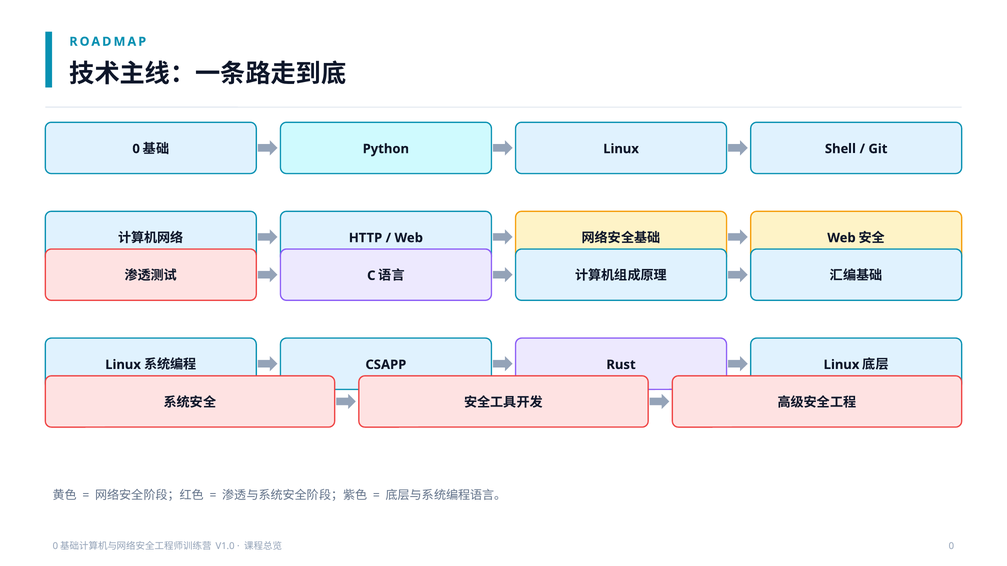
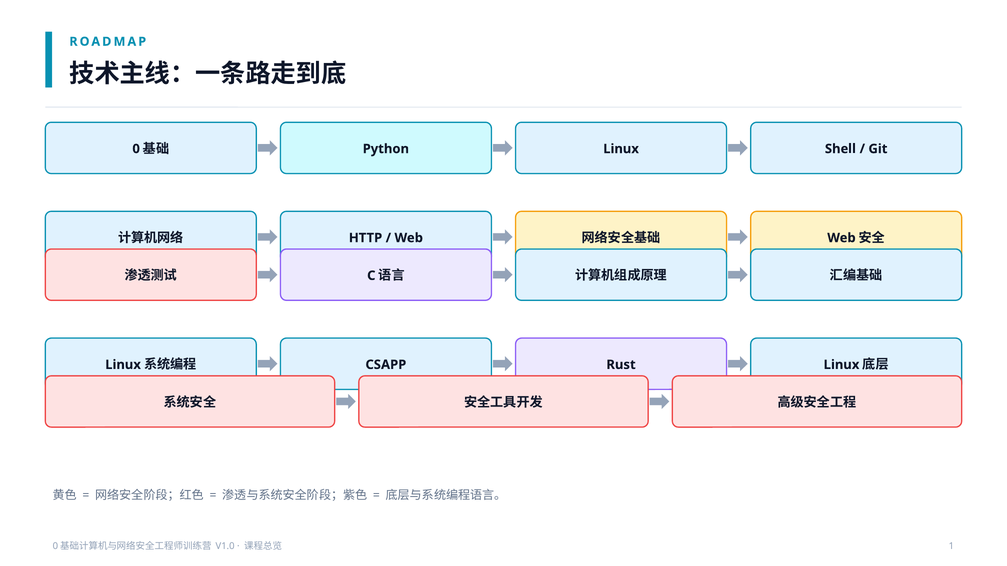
0: 0 -> 1 (951, 547)
